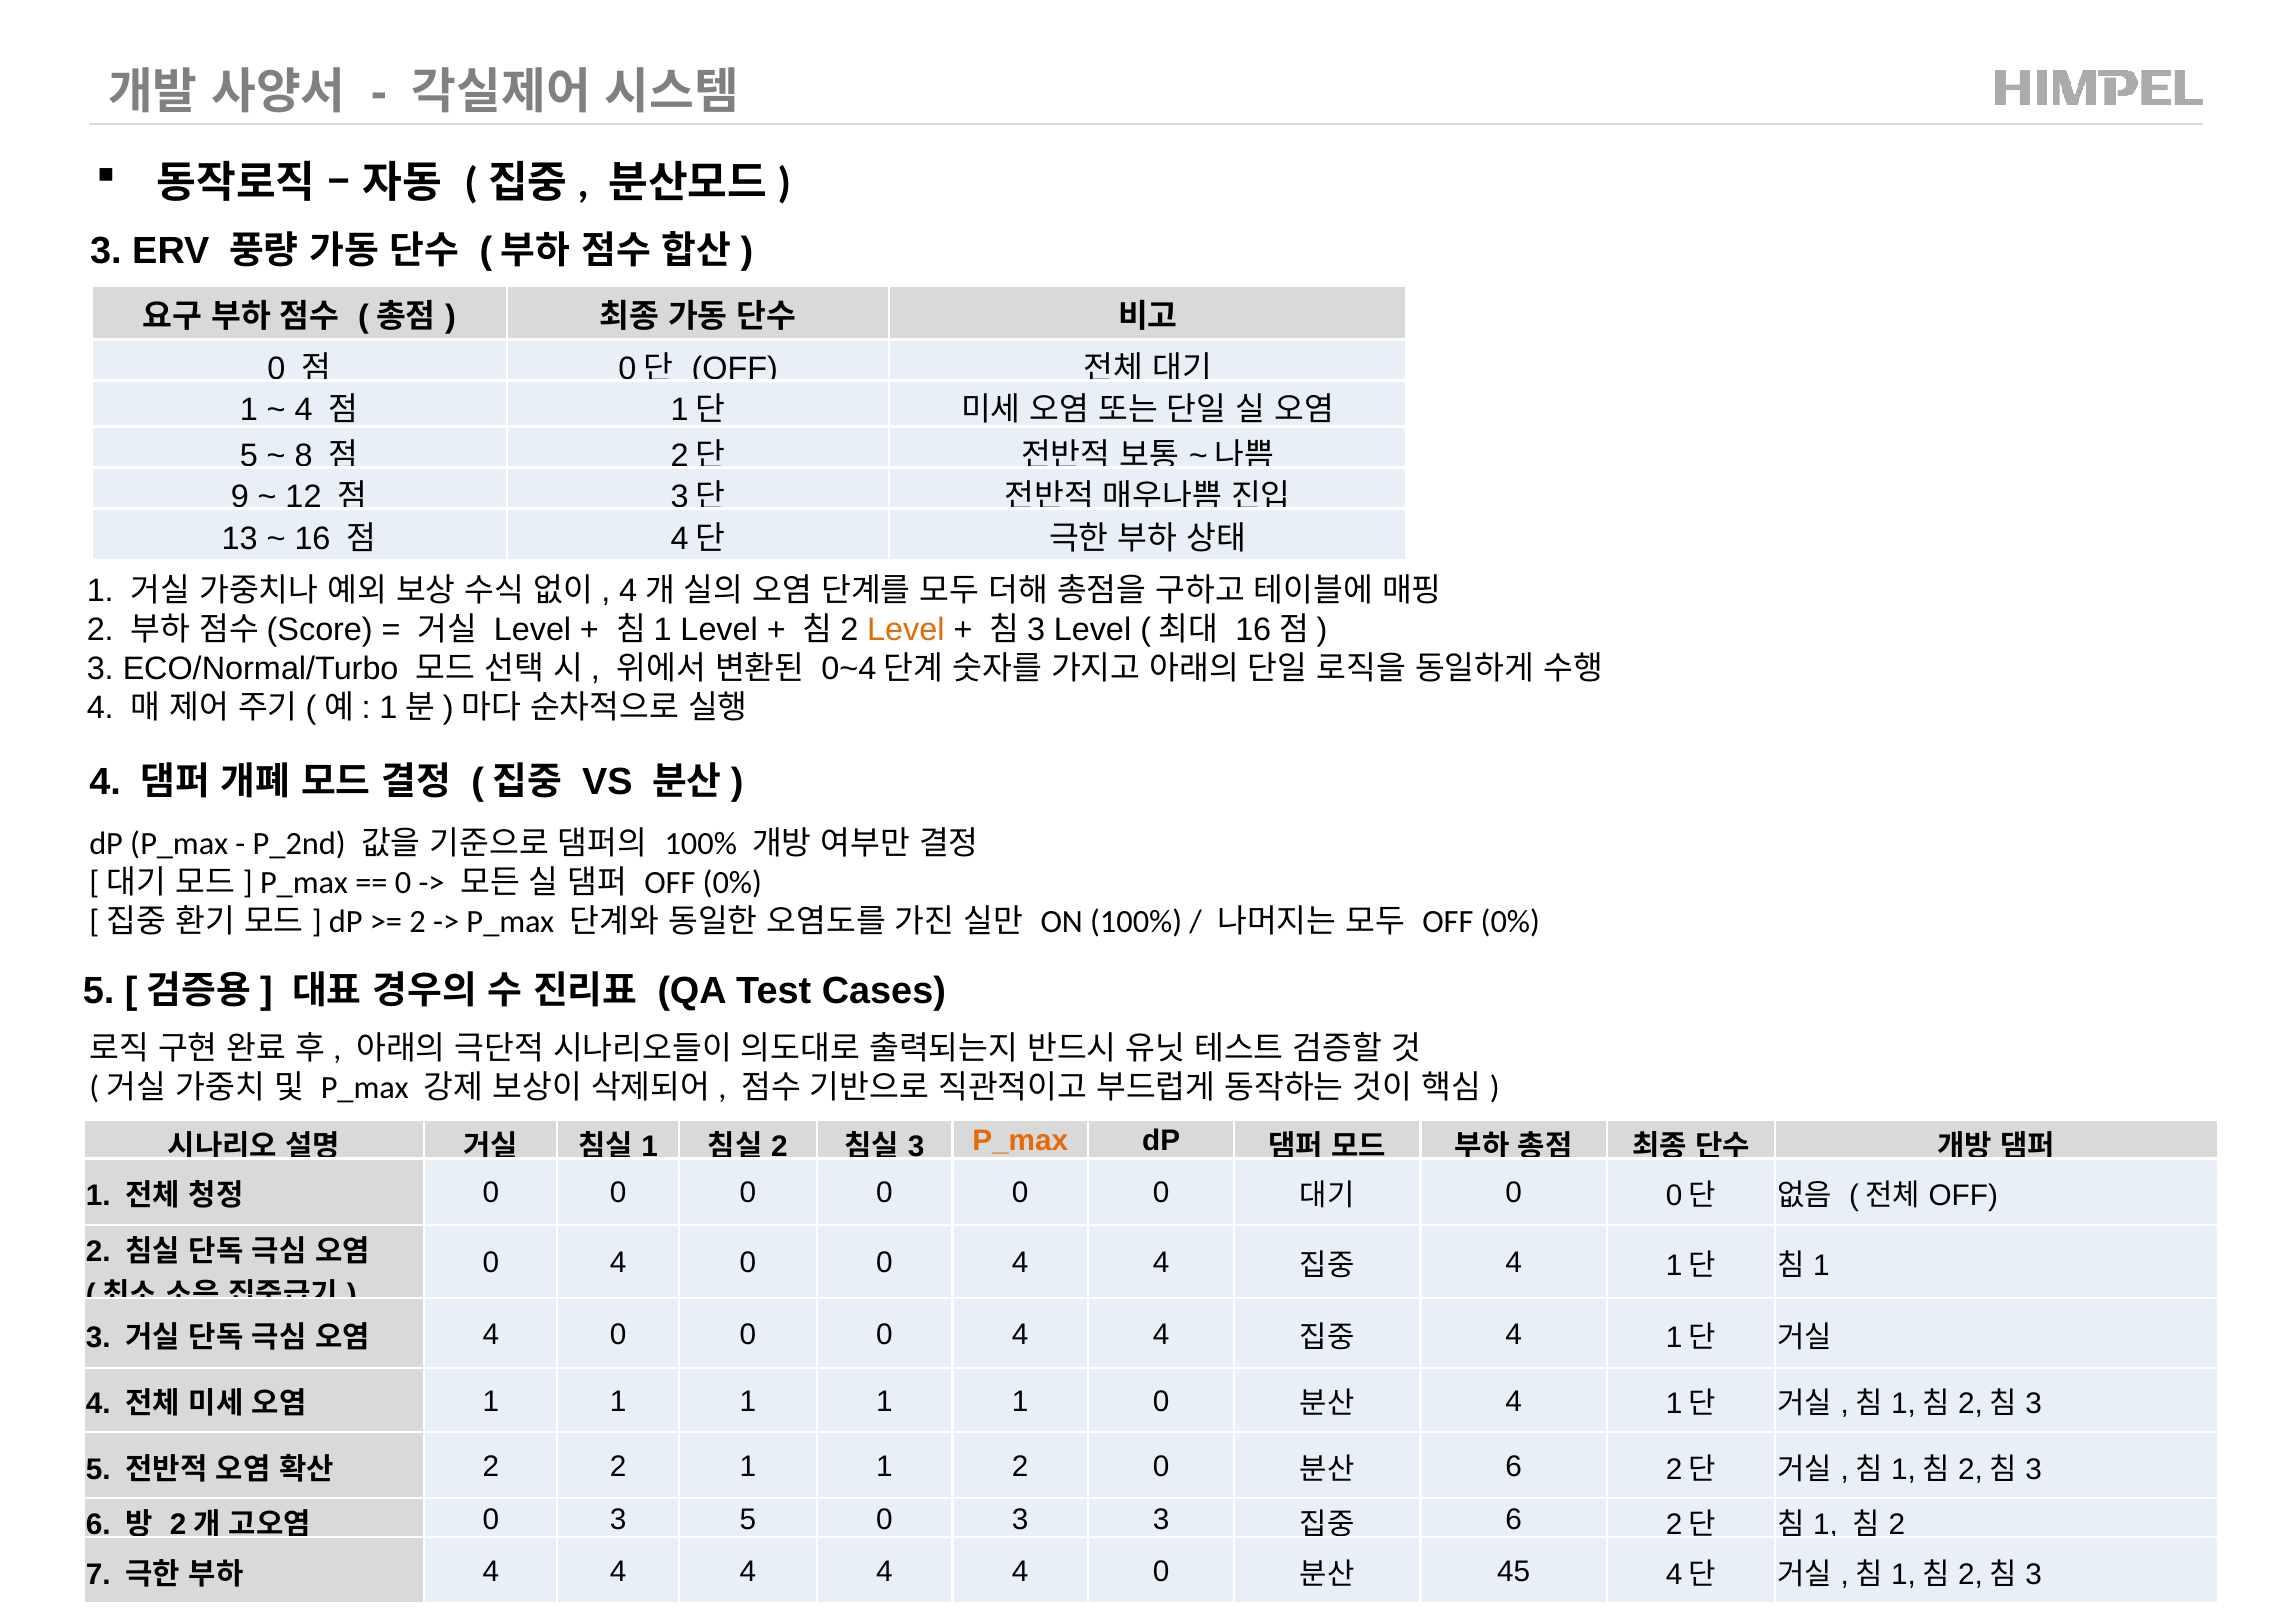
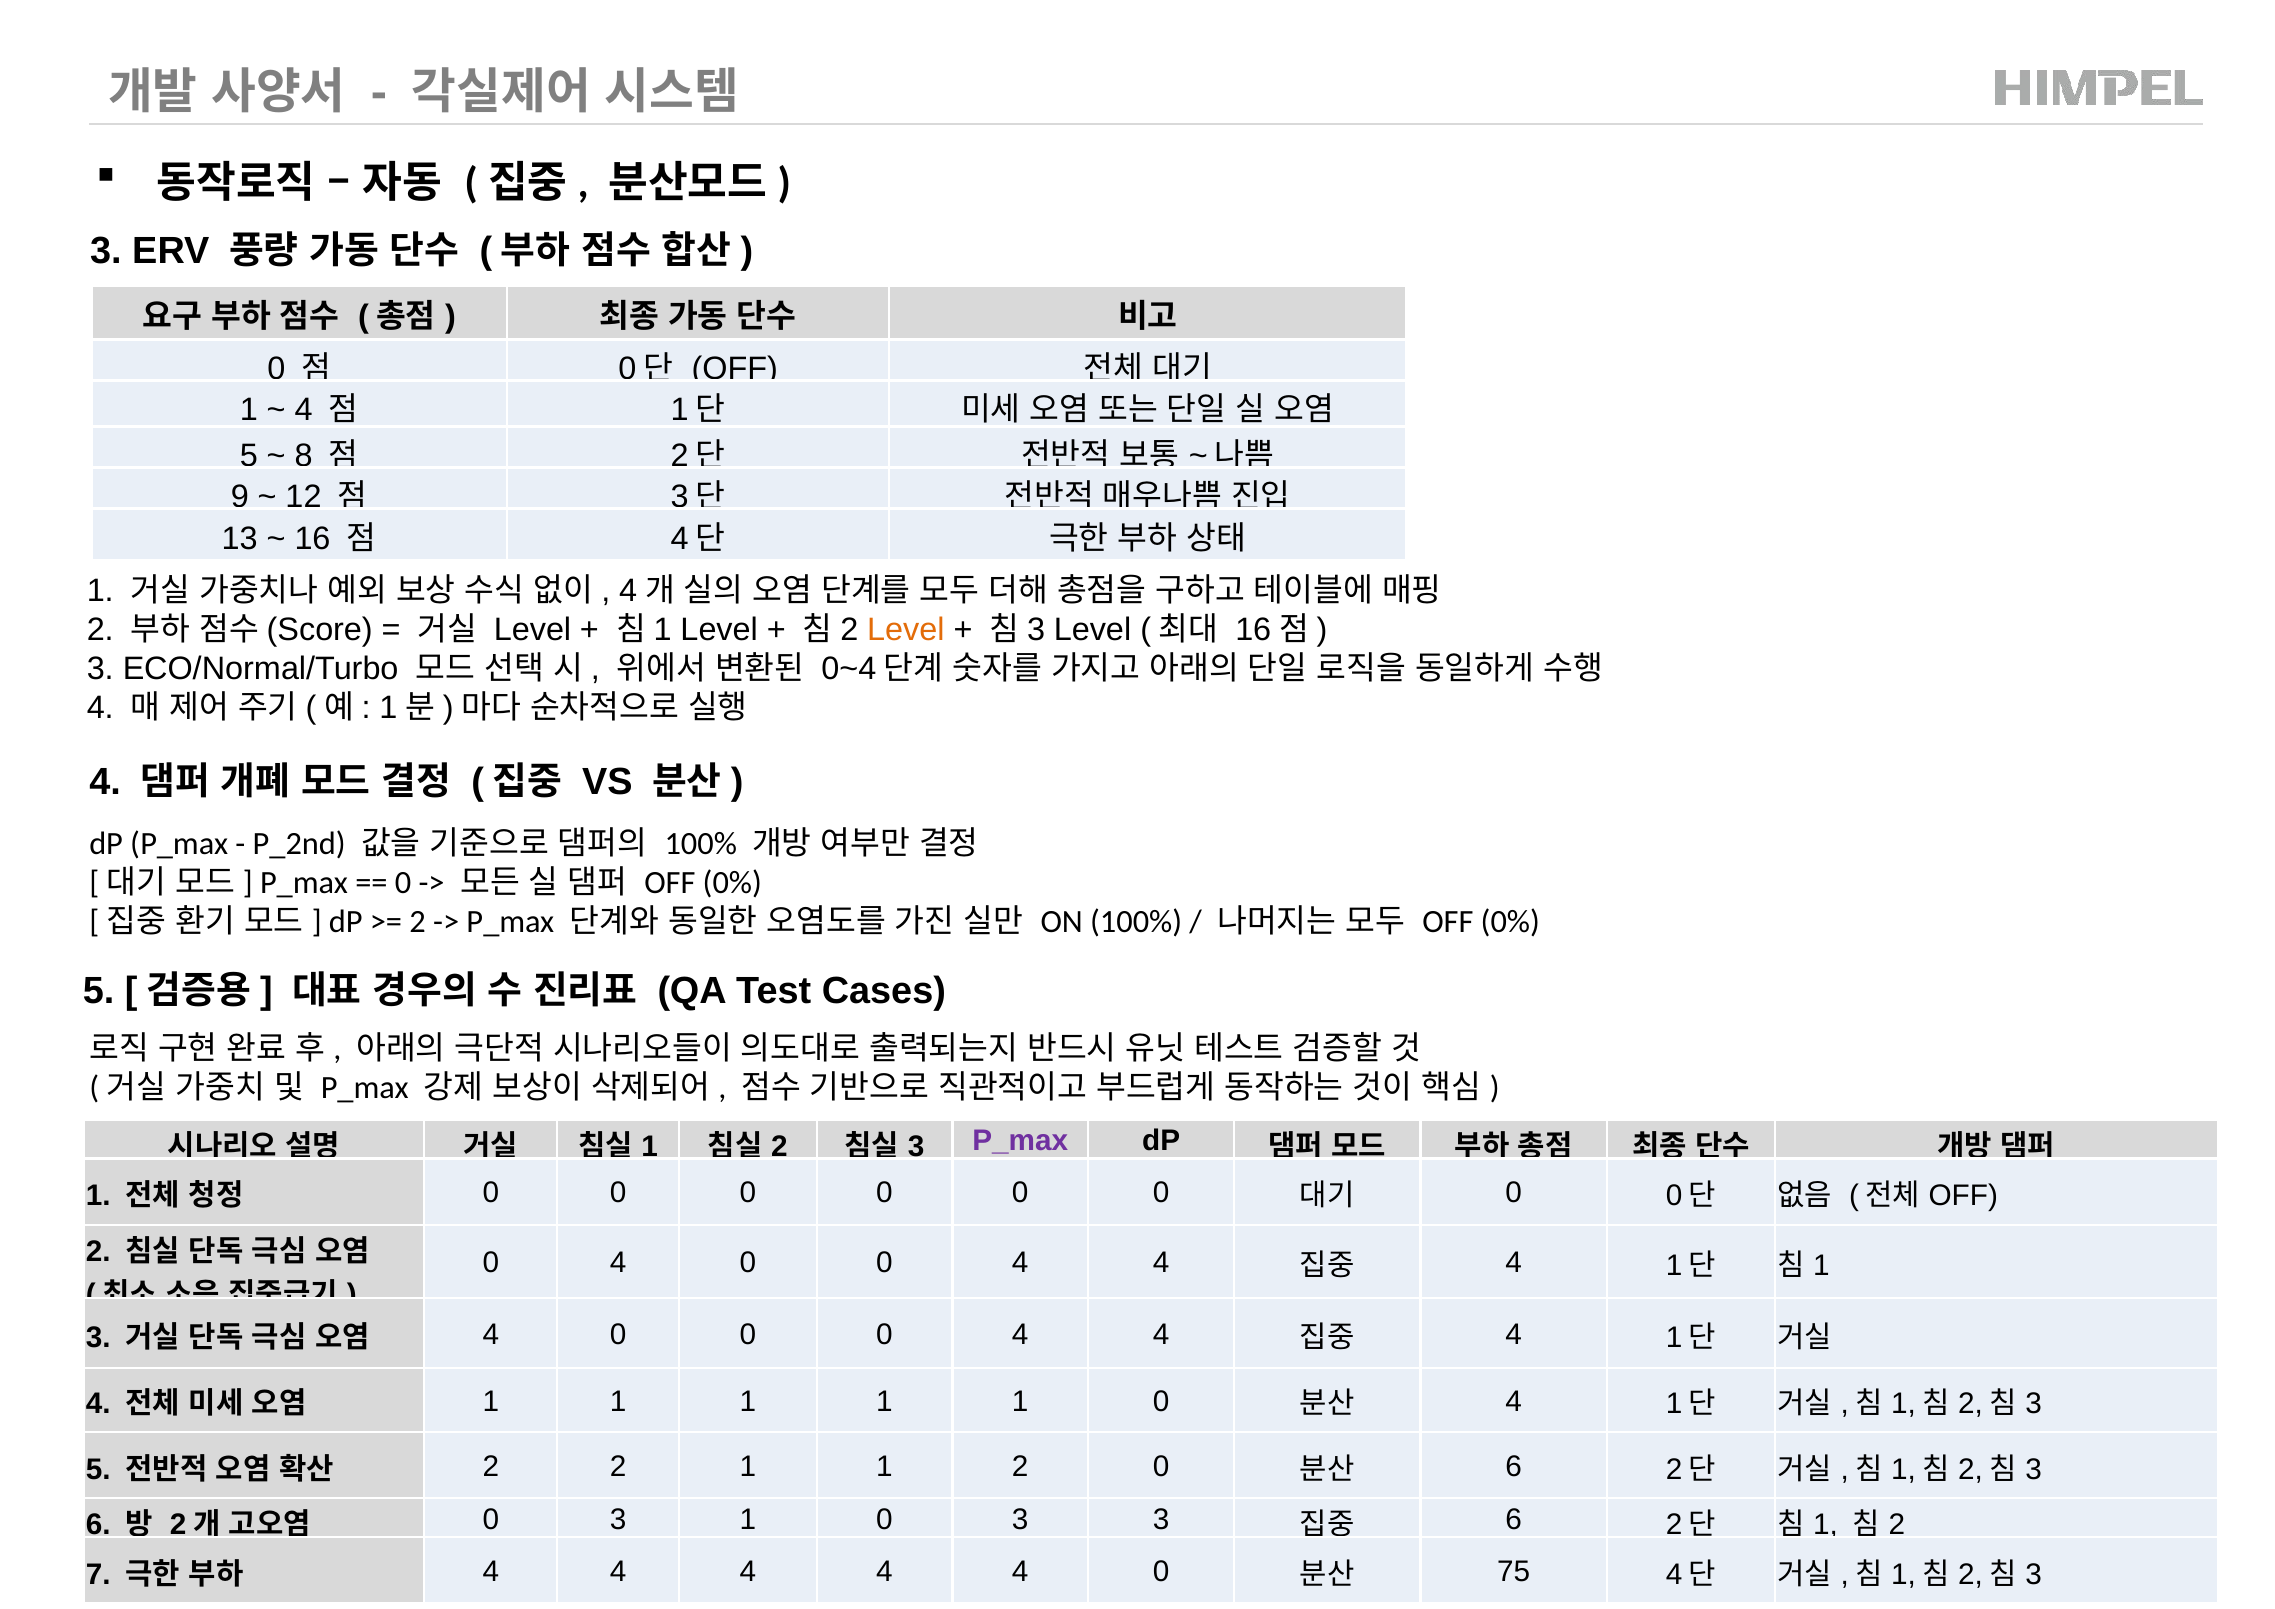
P_max colour: orange -> purple (1020, 1140)
0 3 5: 5 -> 1 (748, 1519)
45: 45 -> 75 (1514, 1571)
